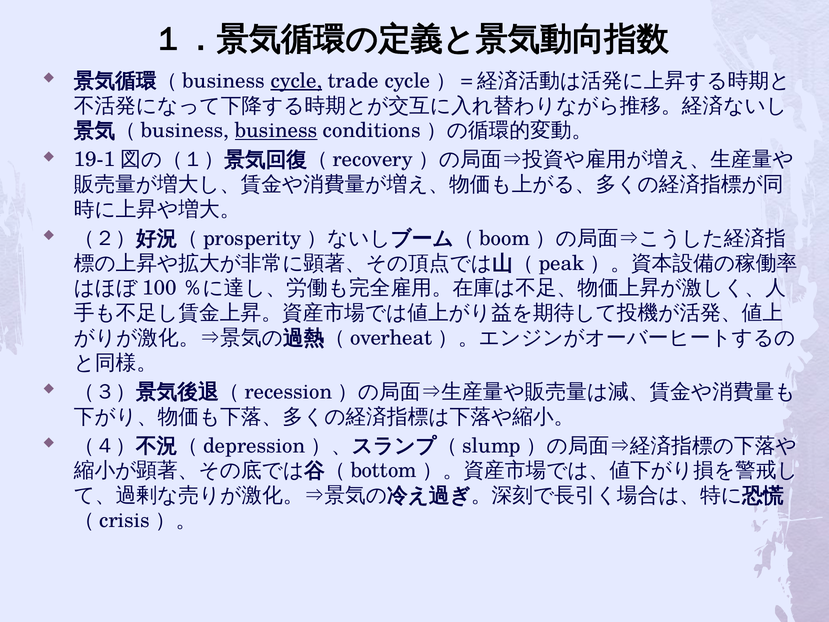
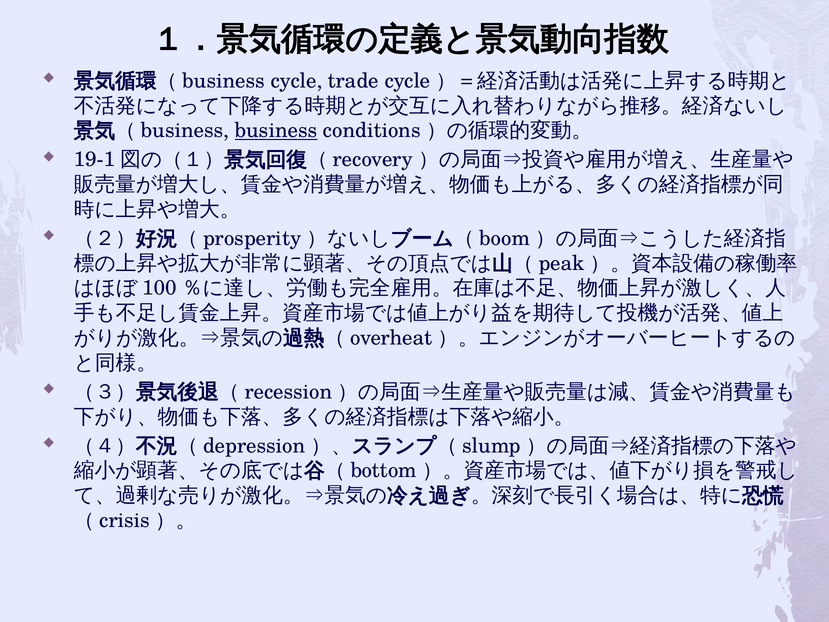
cycle underline: present -> none (296, 81)
